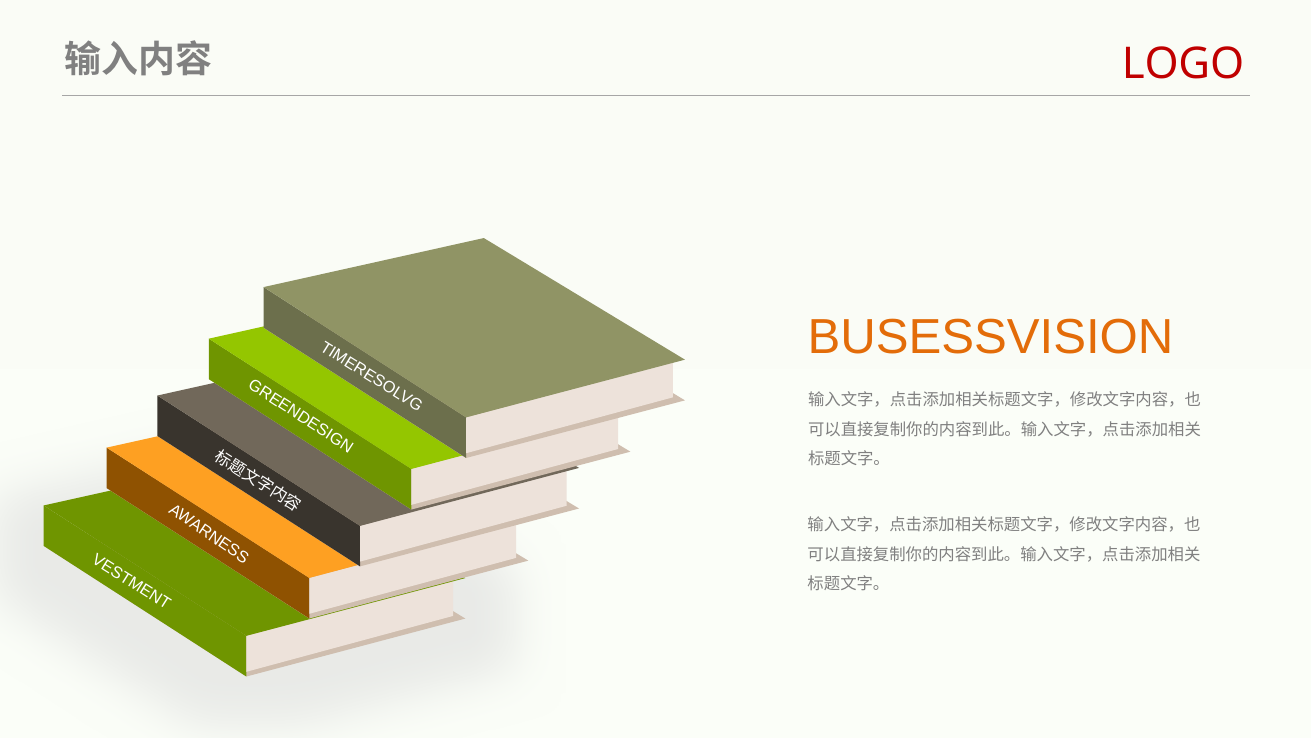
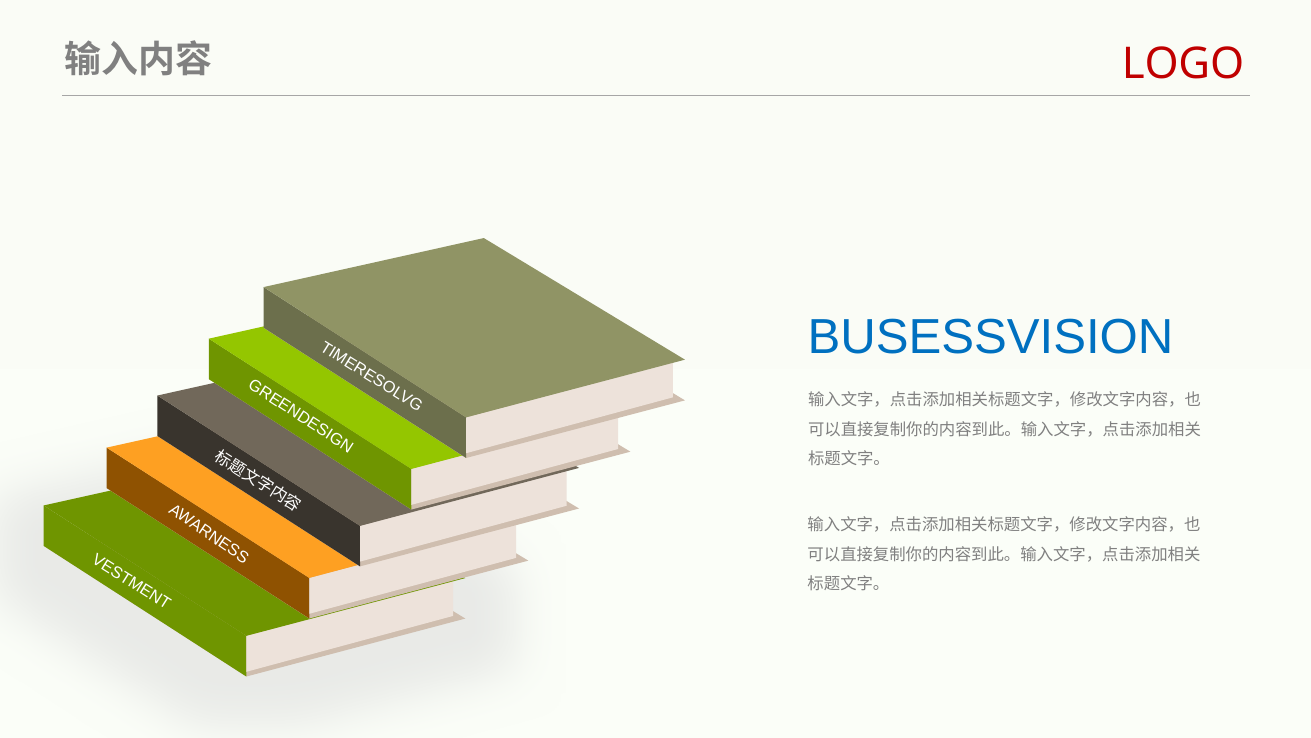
BUSESSVISION colour: orange -> blue (991, 337)
